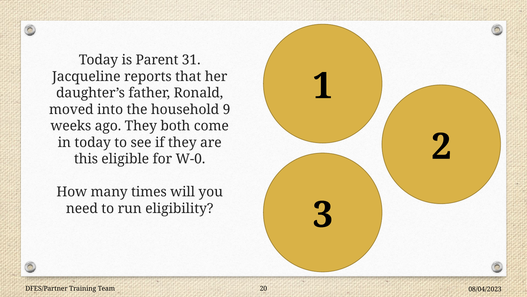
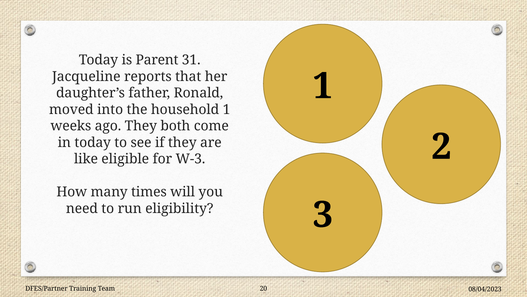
household 9: 9 -> 1 (227, 109)
this: this -> like (86, 159)
W-0: W-0 -> W-3 (190, 159)
